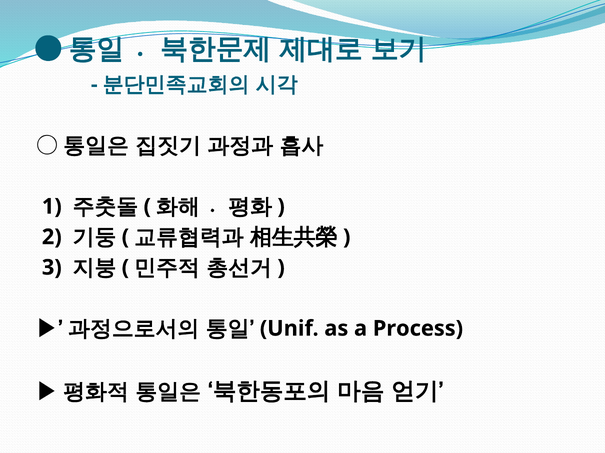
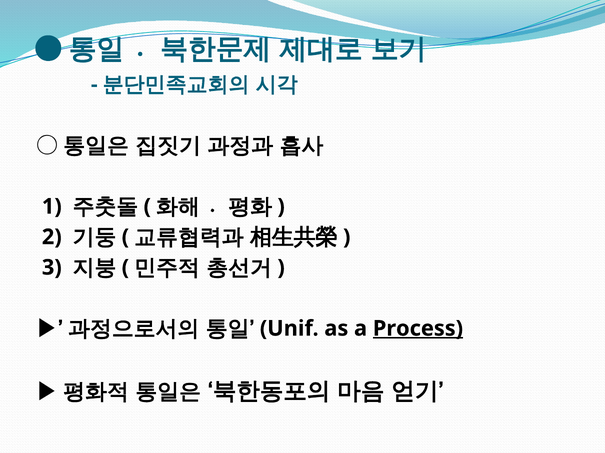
Process underline: none -> present (418, 329)
